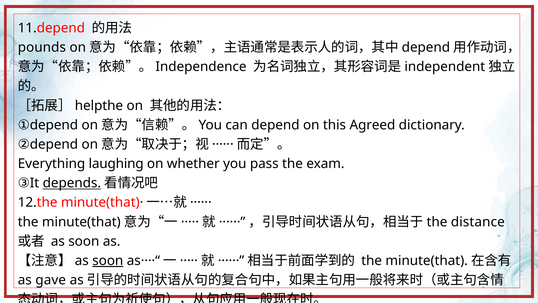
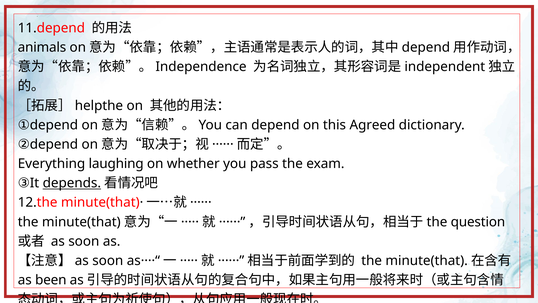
pounds: pounds -> animals (42, 47)
distance: distance -> question (478, 222)
soon underline: present -> none (108, 260)
gave: gave -> been (51, 280)
